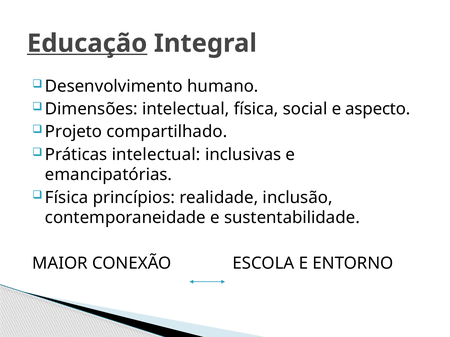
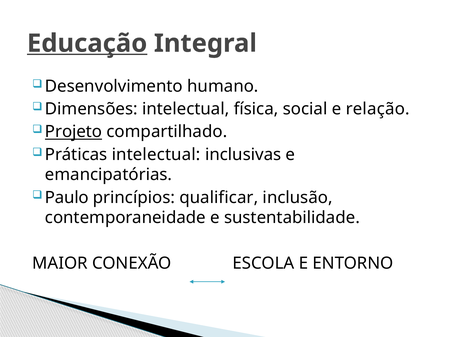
aspecto: aspecto -> relação (378, 109)
Projeto underline: none -> present (74, 132)
Física: Física -> Paulo (67, 198)
realidade: realidade -> qualificar (219, 198)
